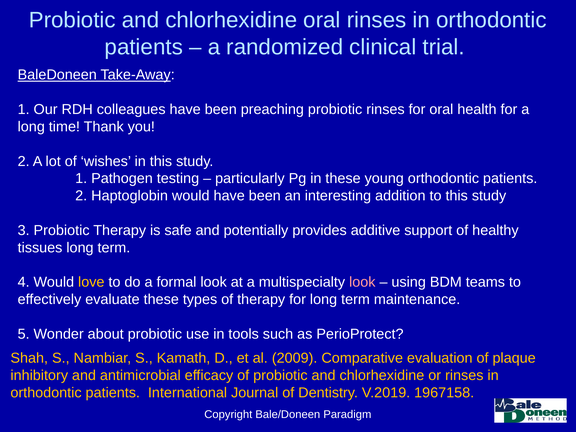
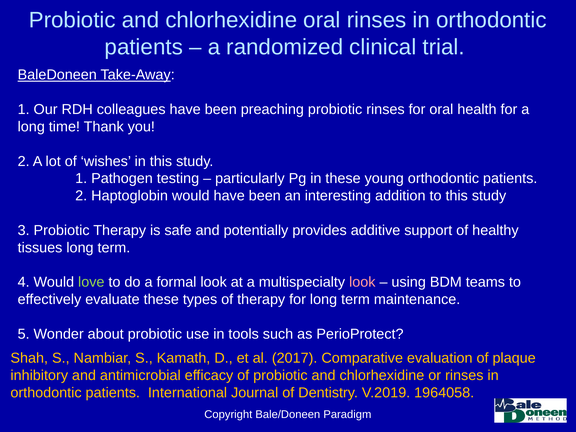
love colour: yellow -> light green (91, 282)
2009: 2009 -> 2017 (295, 358)
1967158: 1967158 -> 1964058 (444, 393)
